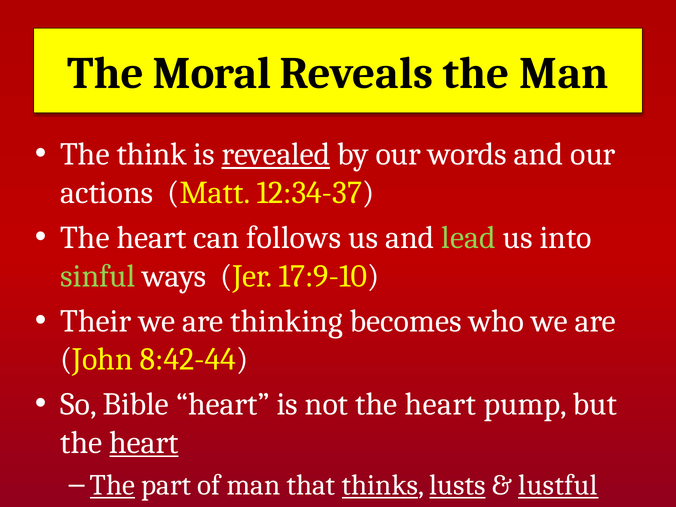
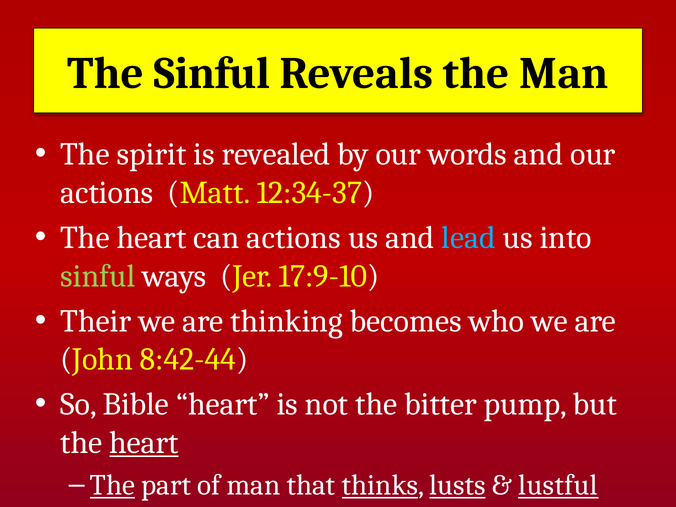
The Moral: Moral -> Sinful (212, 74)
think: think -> spirit (152, 154)
revealed underline: present -> none (276, 154)
can follows: follows -> actions (294, 238)
lead colour: light green -> light blue (469, 238)
not the heart: heart -> bitter (441, 404)
